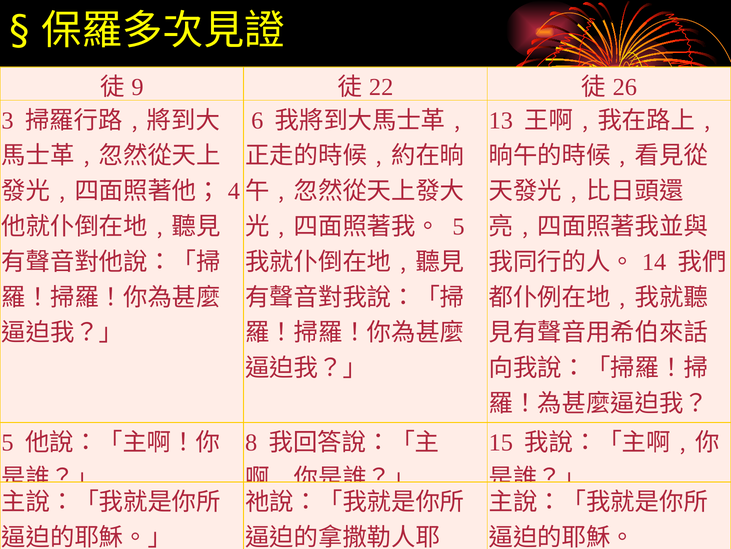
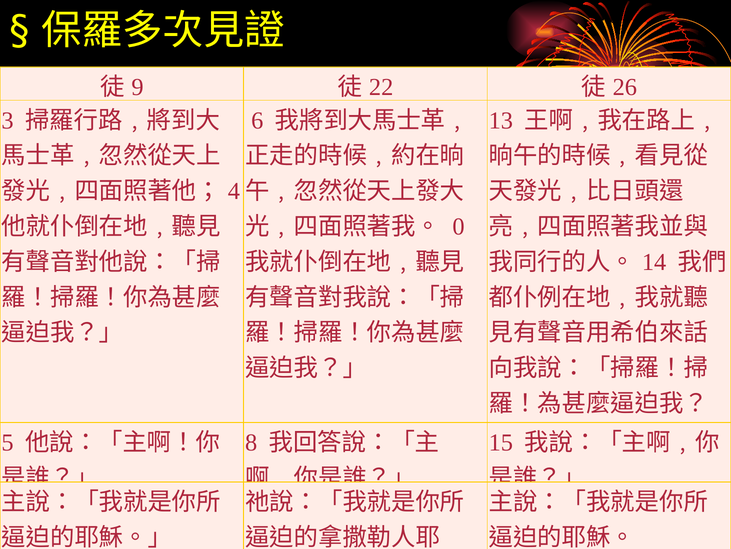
5: 5 -> 0 (458, 226)
